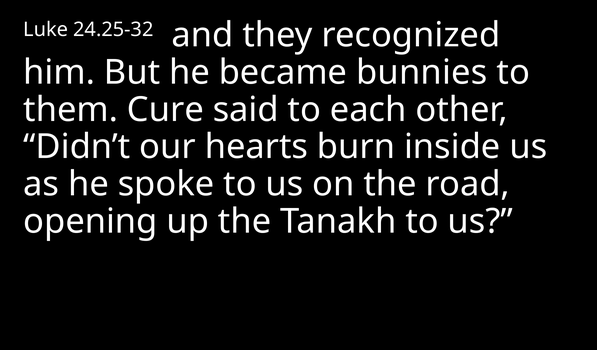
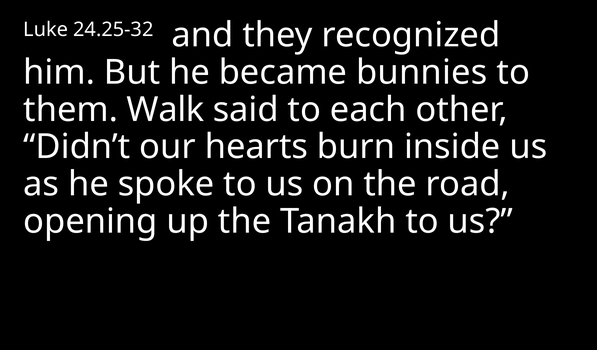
Cure: Cure -> Walk (166, 110)
